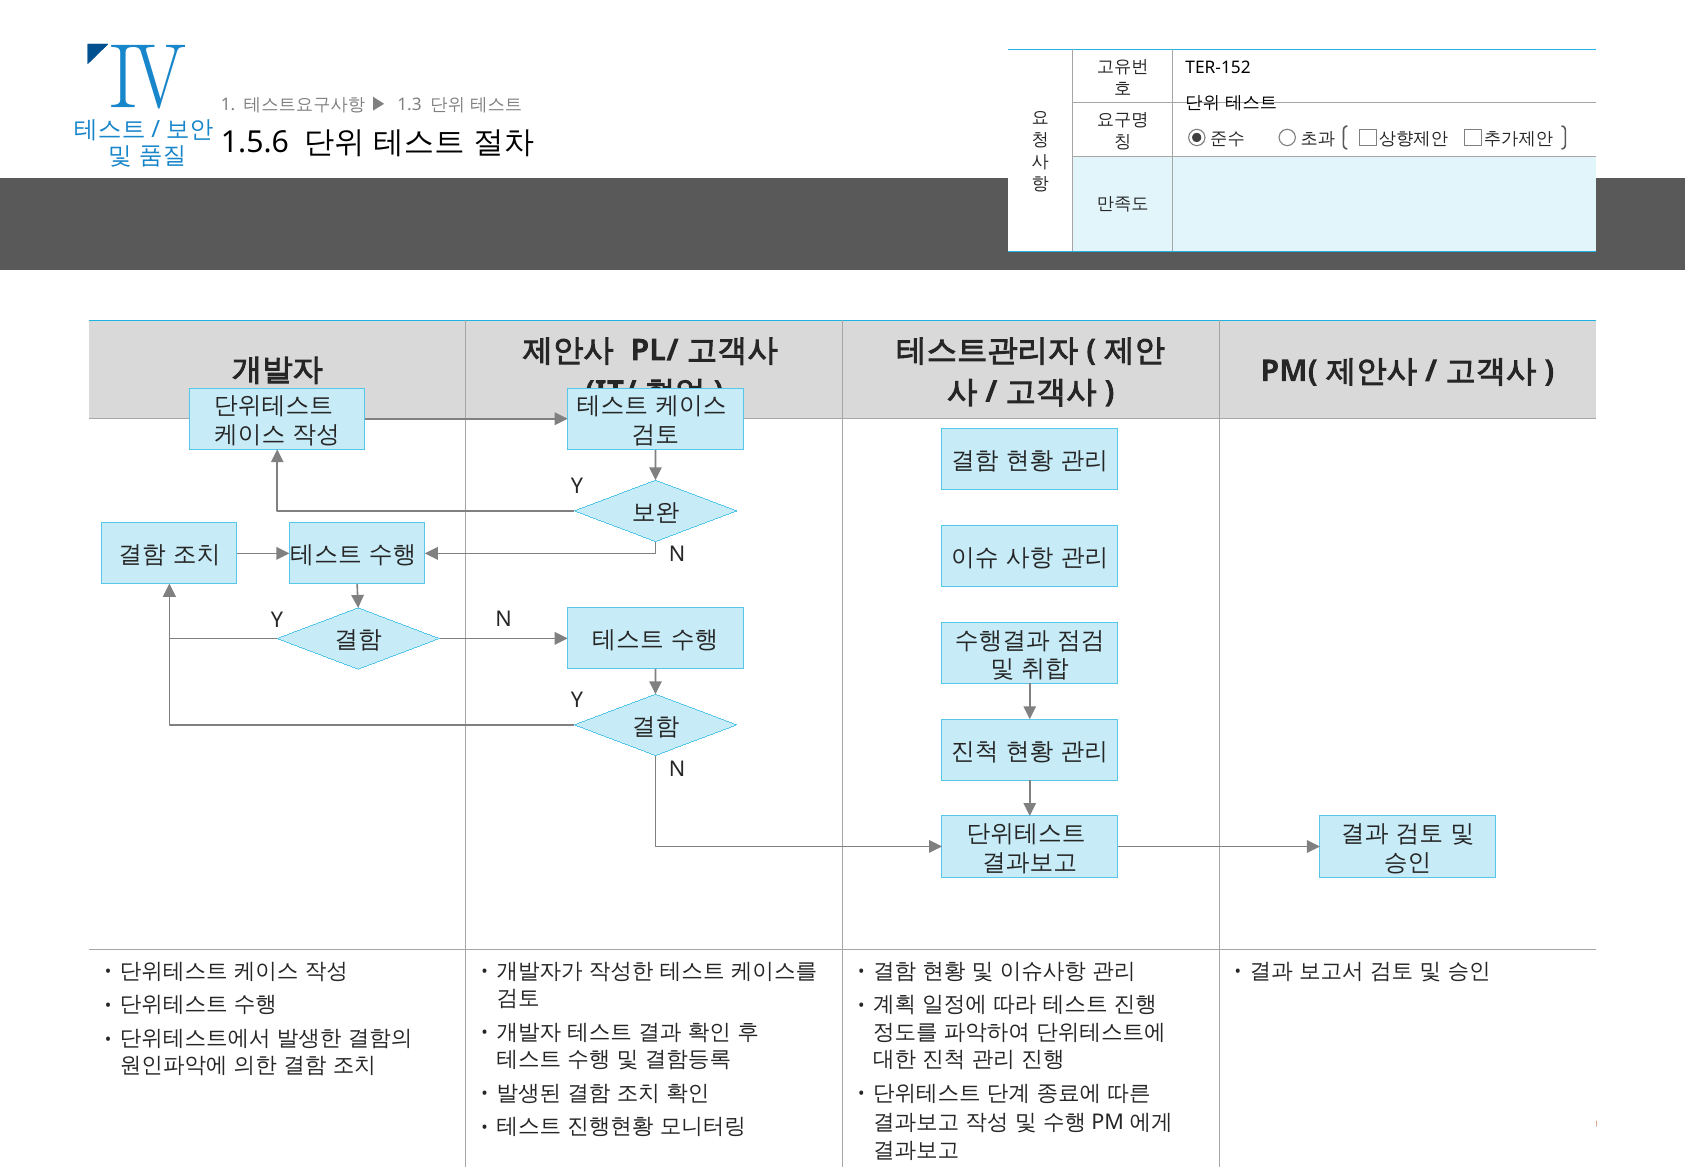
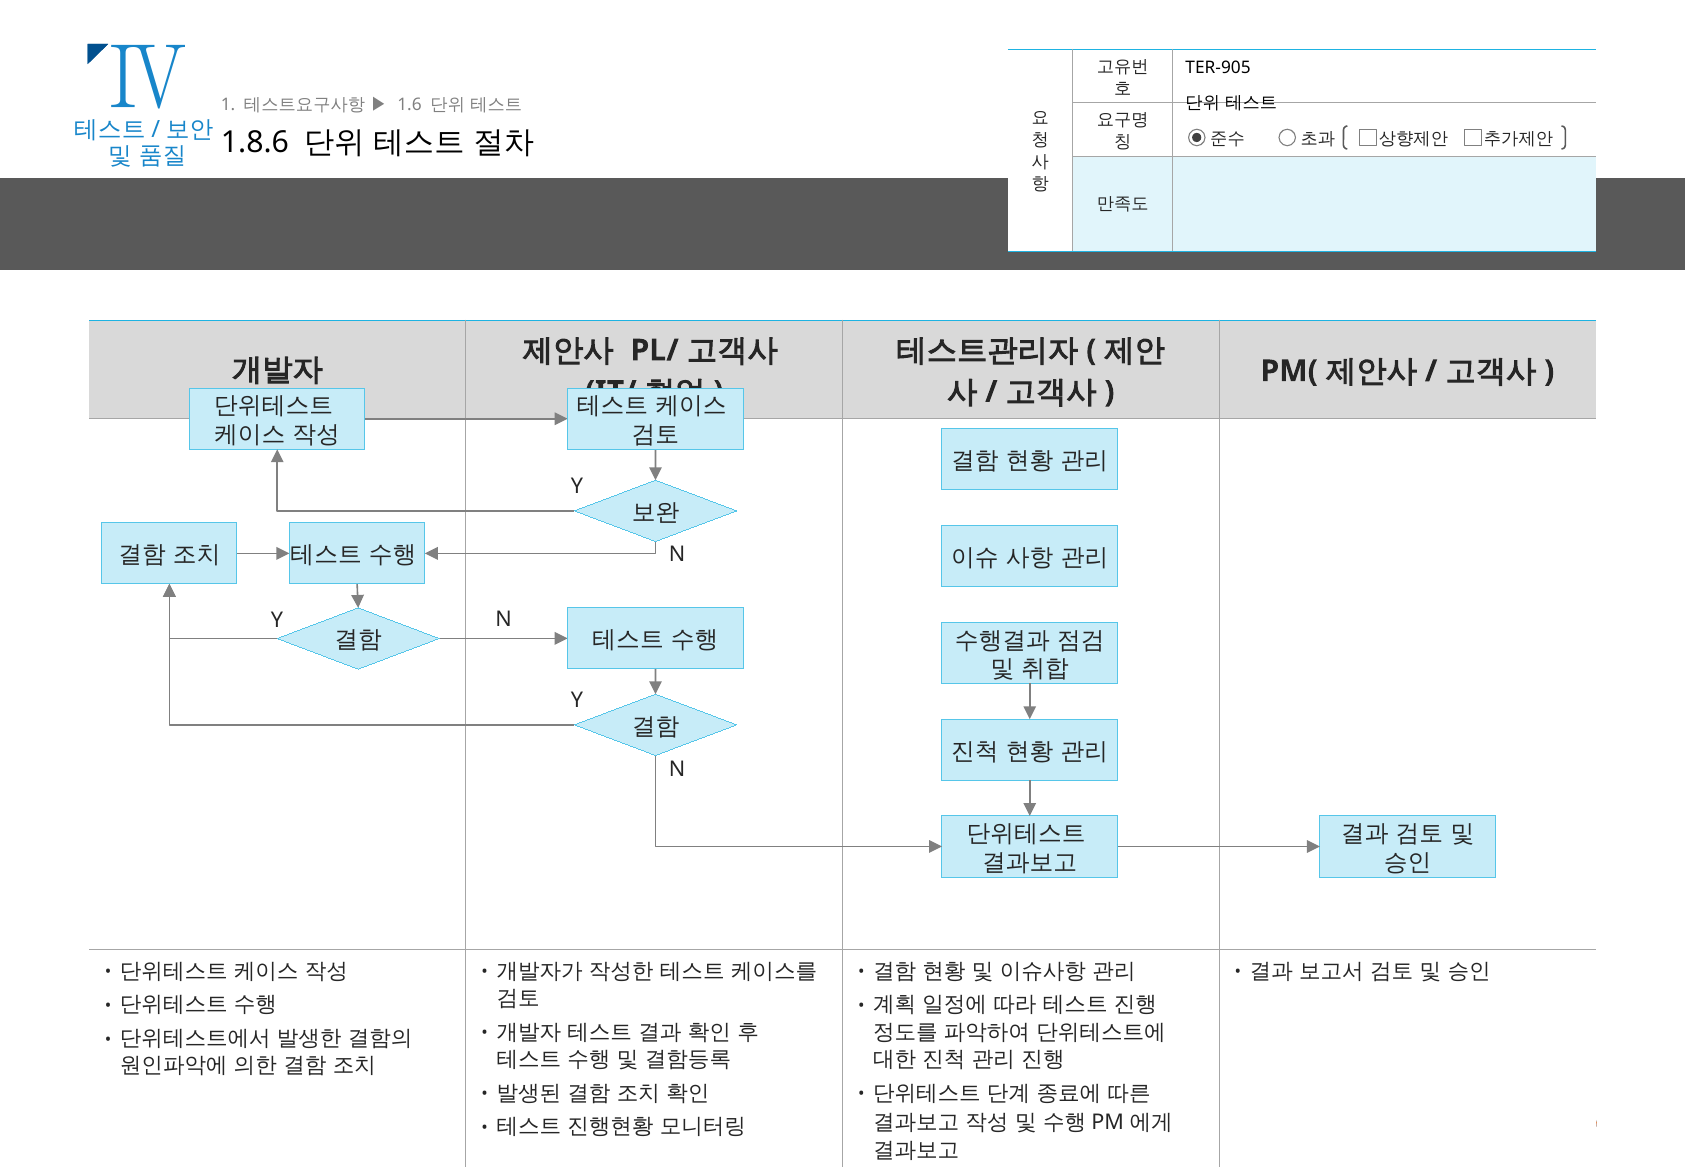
TER-152: TER-152 -> TER-905 (1218, 68)
1.3: 1.3 -> 1.6 (409, 105)
1.5.6: 1.5.6 -> 1.8.6 (255, 143)
